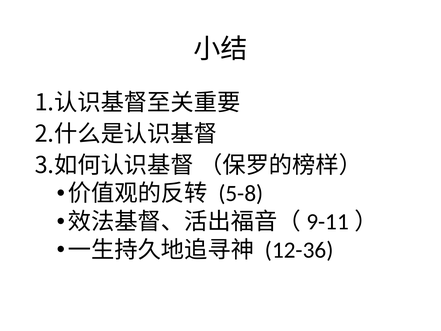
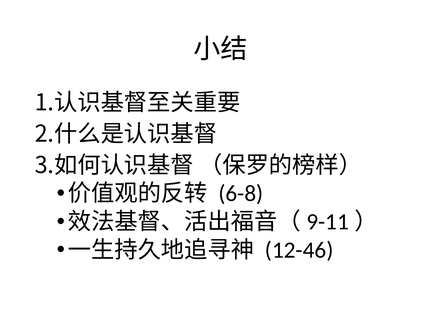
5-8: 5-8 -> 6-8 (241, 193)
12-36: 12-36 -> 12-46 (299, 250)
